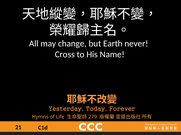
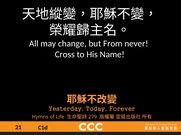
Earth: Earth -> From (113, 44)
